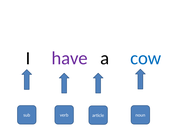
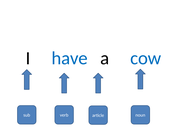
have colour: purple -> blue (70, 58)
